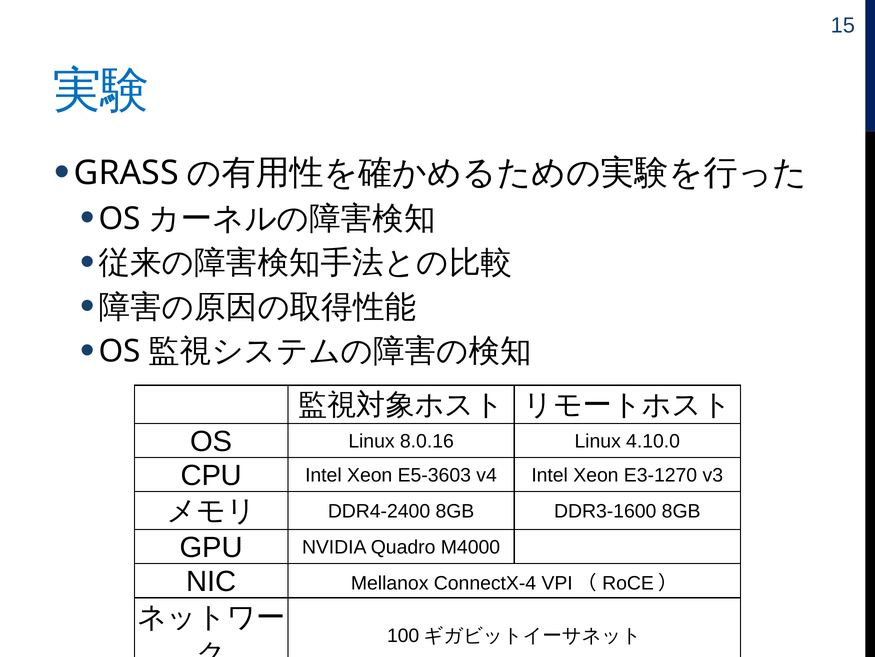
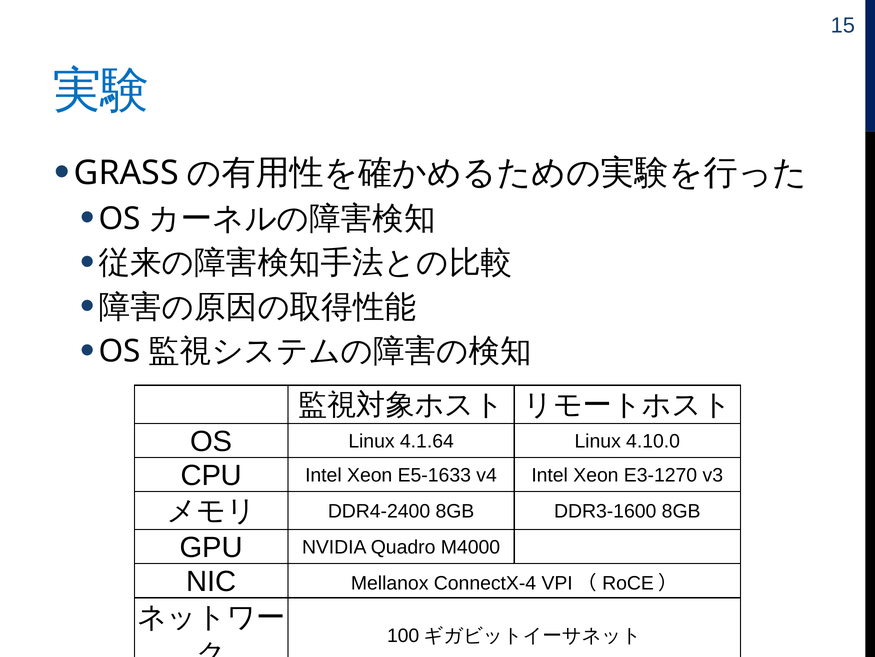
8.0.16: 8.0.16 -> 4.1.64 (427, 441)
E5-3603: E5-3603 -> E5-1633 (434, 475)
